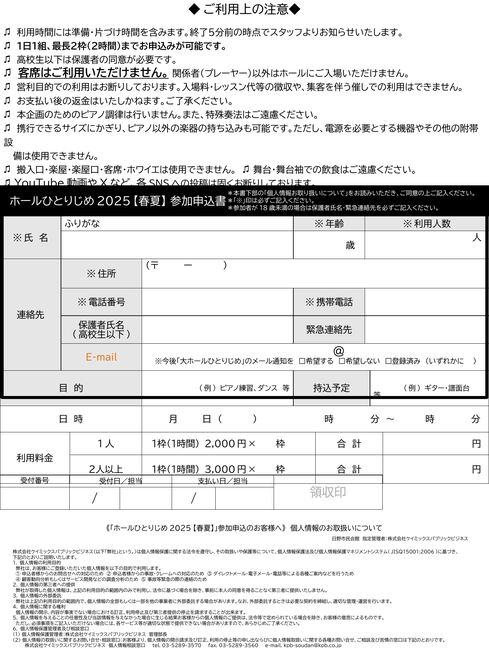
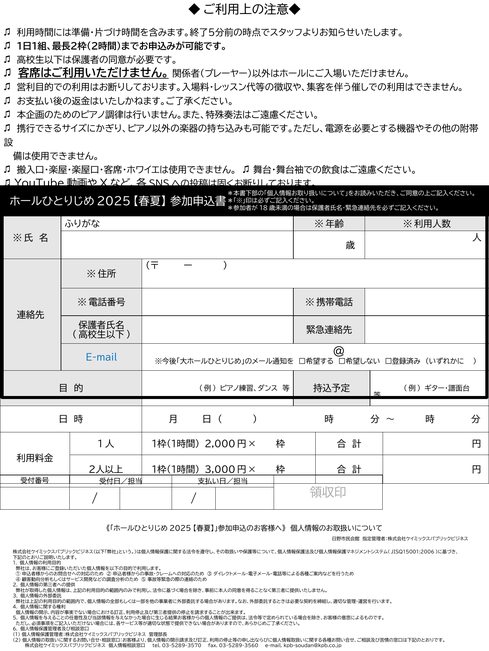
E-mail colour: orange -> blue (101, 358)
